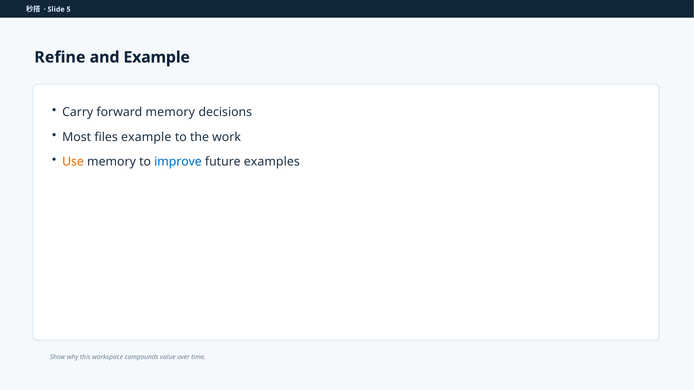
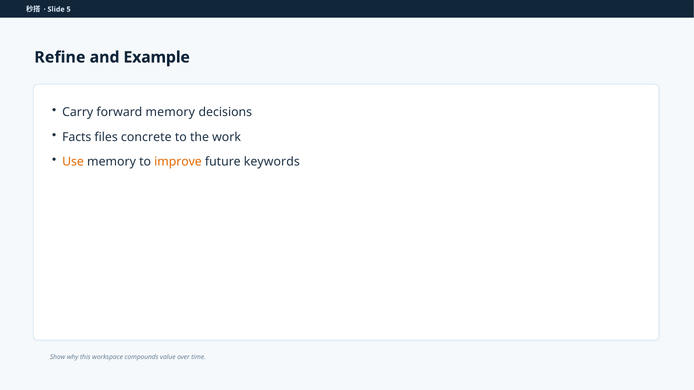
Most: Most -> Facts (77, 137)
files example: example -> concrete (146, 137)
improve colour: blue -> orange (178, 162)
examples: examples -> keywords (272, 162)
